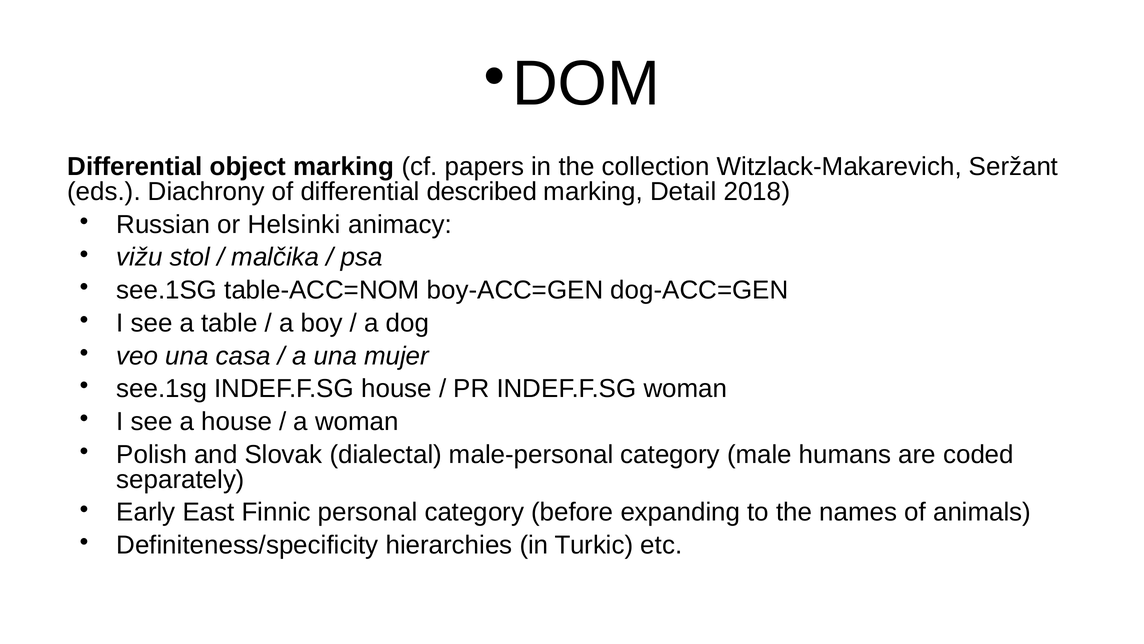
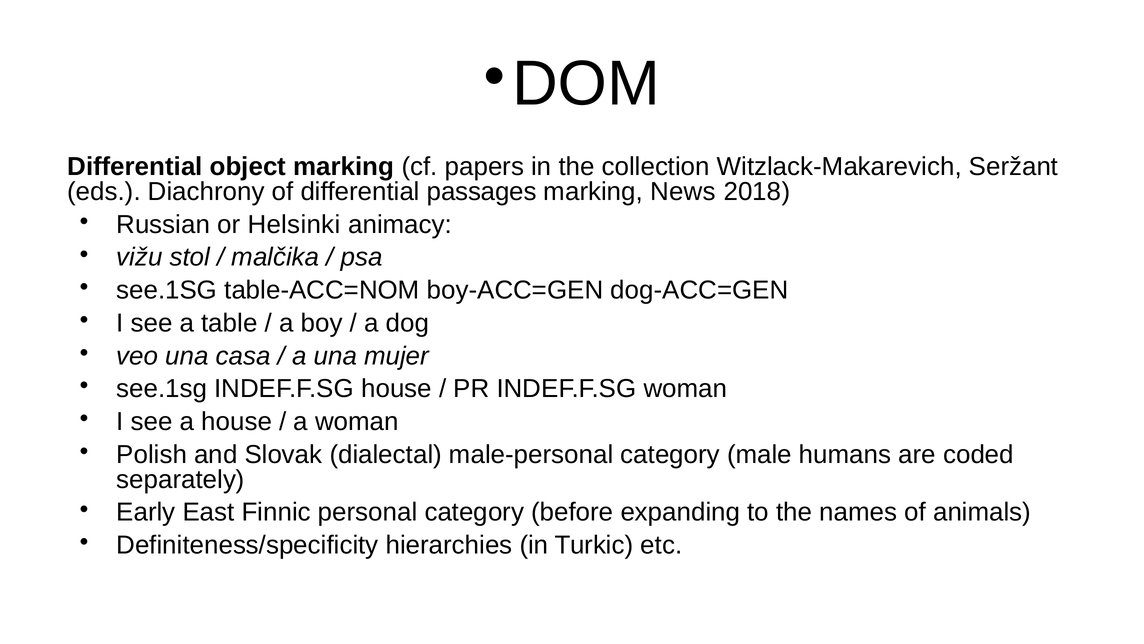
described: described -> passages (482, 192)
Detail: Detail -> News (683, 192)
